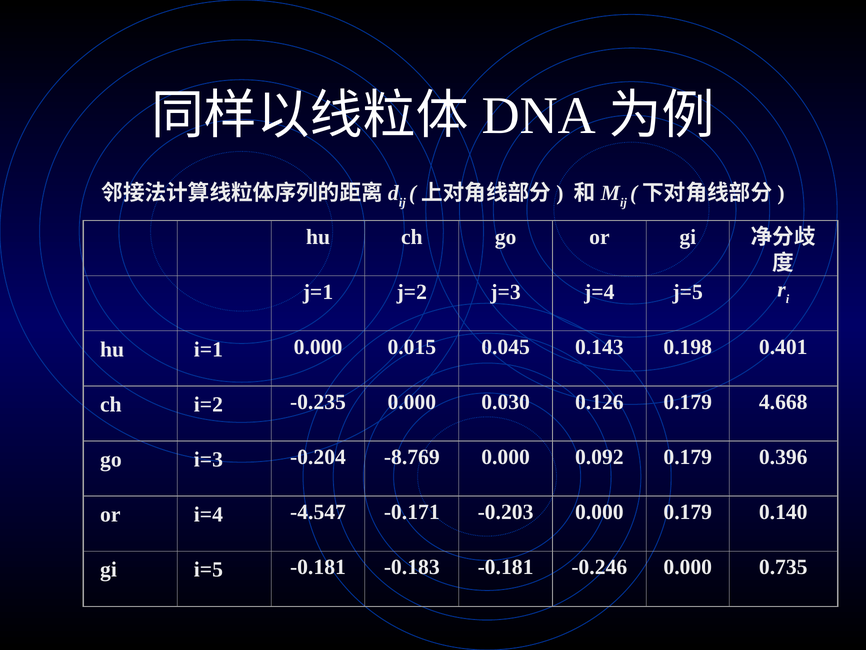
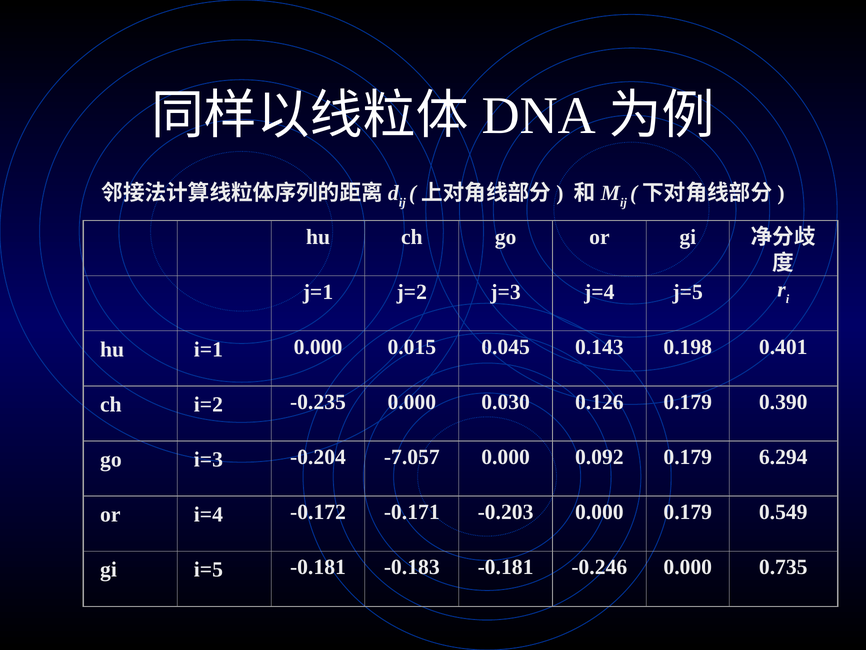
4.668: 4.668 -> 0.390 (783, 402)
-8.769: -8.769 -> -7.057 (412, 457)
0.396: 0.396 -> 6.294 (783, 457)
-4.547: -4.547 -> -0.172 (318, 512)
0.140: 0.140 -> 0.549 (783, 512)
